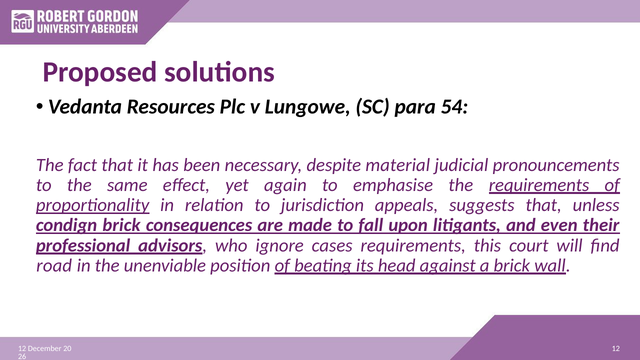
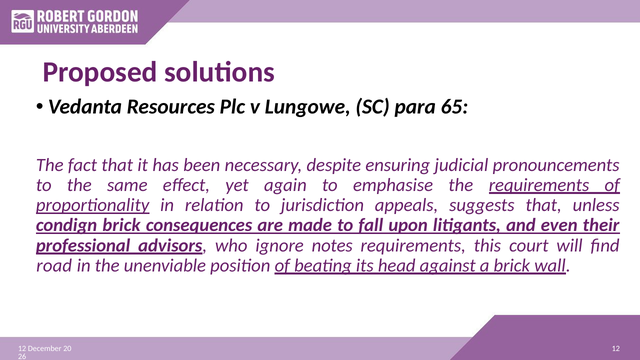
54: 54 -> 65 (454, 107)
material: material -> ensuring (398, 165)
cases: cases -> notes (332, 245)
